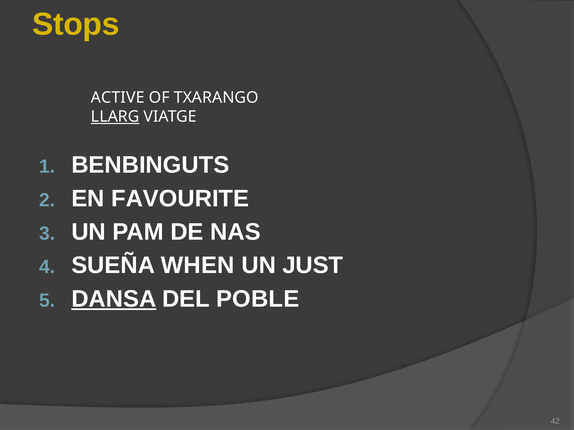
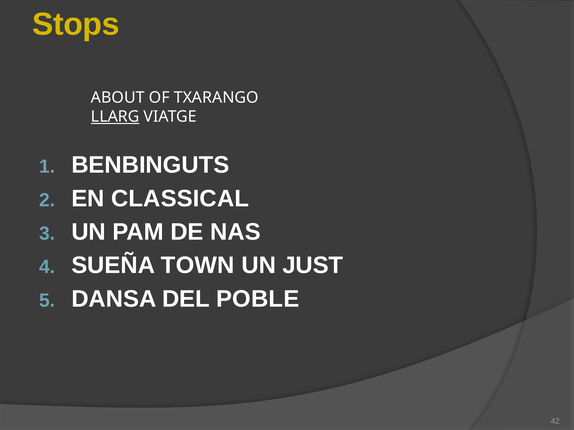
ACTIVE: ACTIVE -> ABOUT (118, 98)
FAVOURITE: FAVOURITE -> CLASSICAL (180, 199)
WHEN: WHEN -> TOWN (198, 266)
DANSA underline: present -> none (114, 299)
